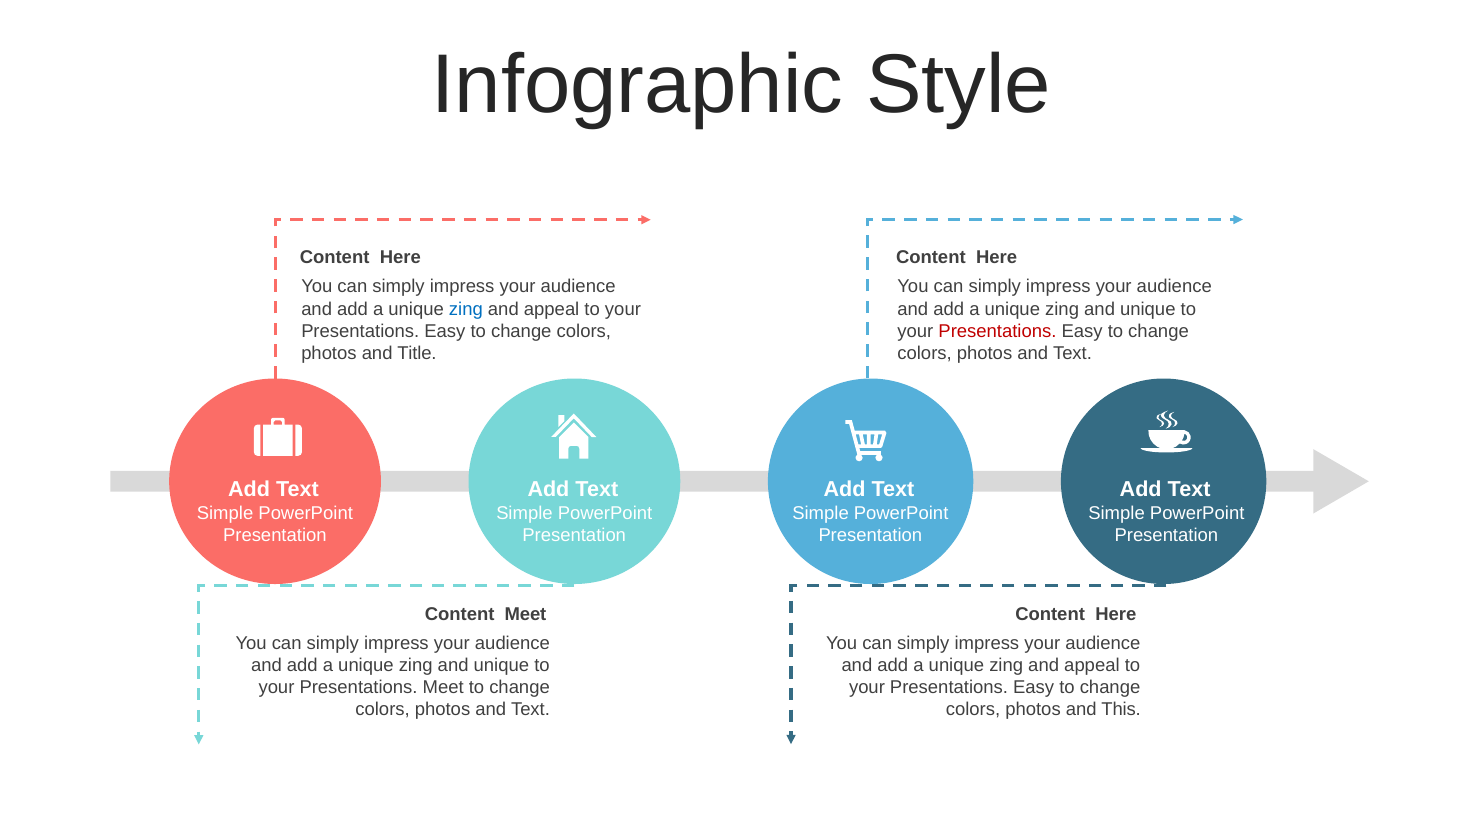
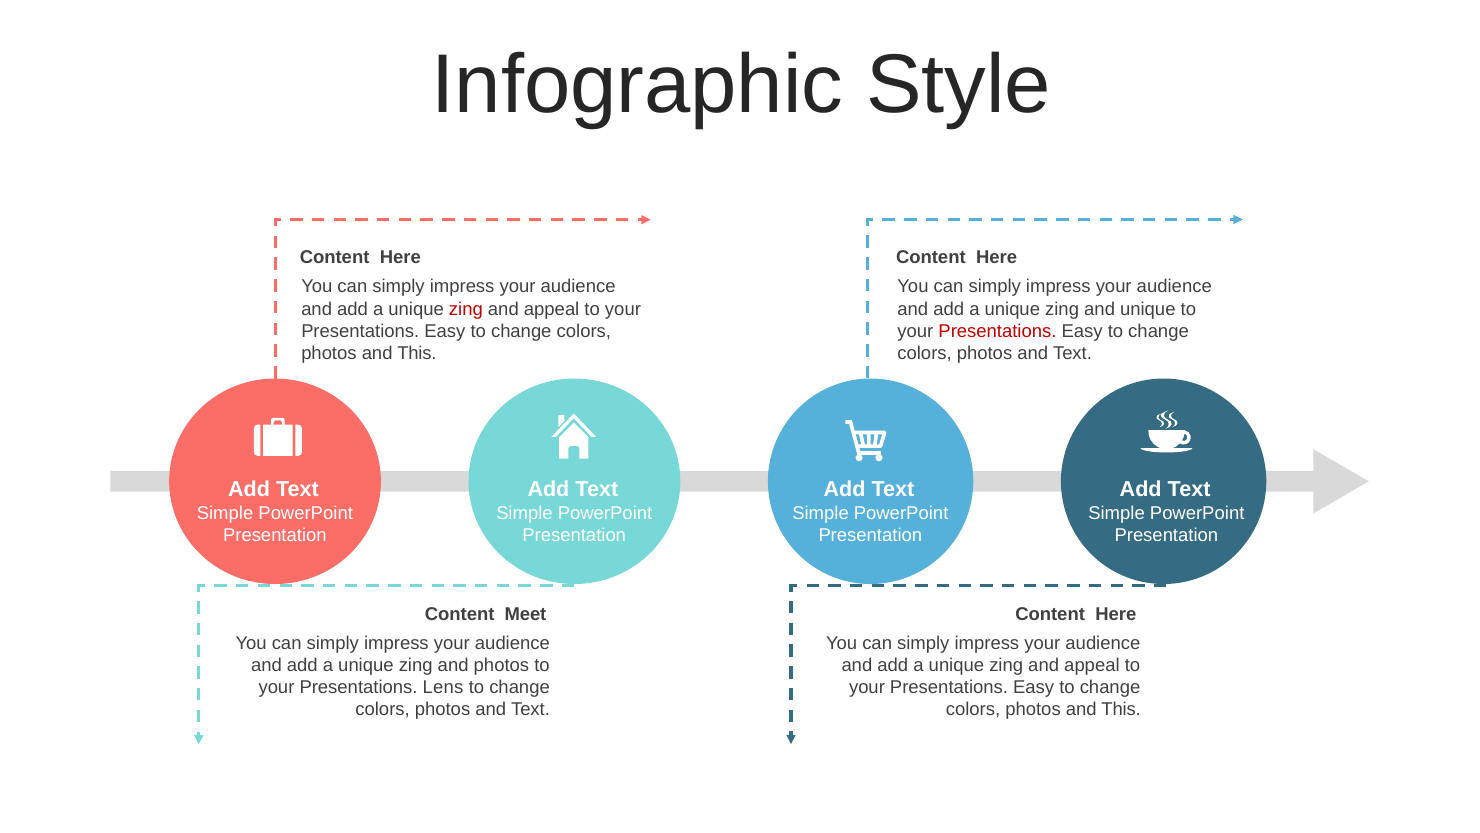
zing colour: blue -> red (466, 309)
Title: Title -> This (417, 353)
unique: unique -> photos (501, 665)
Presentations Meet: Meet -> Lens (443, 687)
